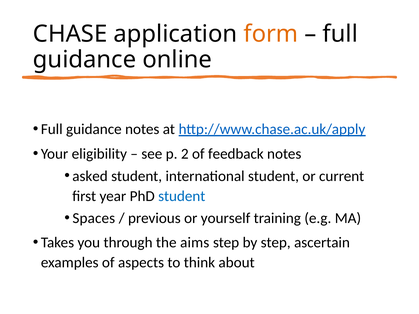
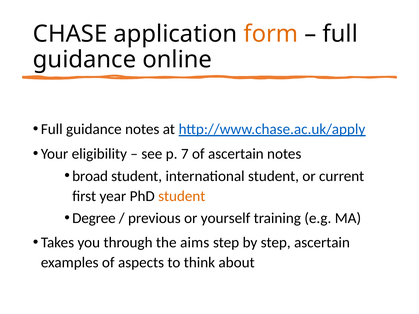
2: 2 -> 7 (185, 154)
of feedback: feedback -> ascertain (236, 154)
asked: asked -> broad (90, 176)
student colour: blue -> orange (182, 196)
Spaces: Spaces -> Degree (94, 218)
